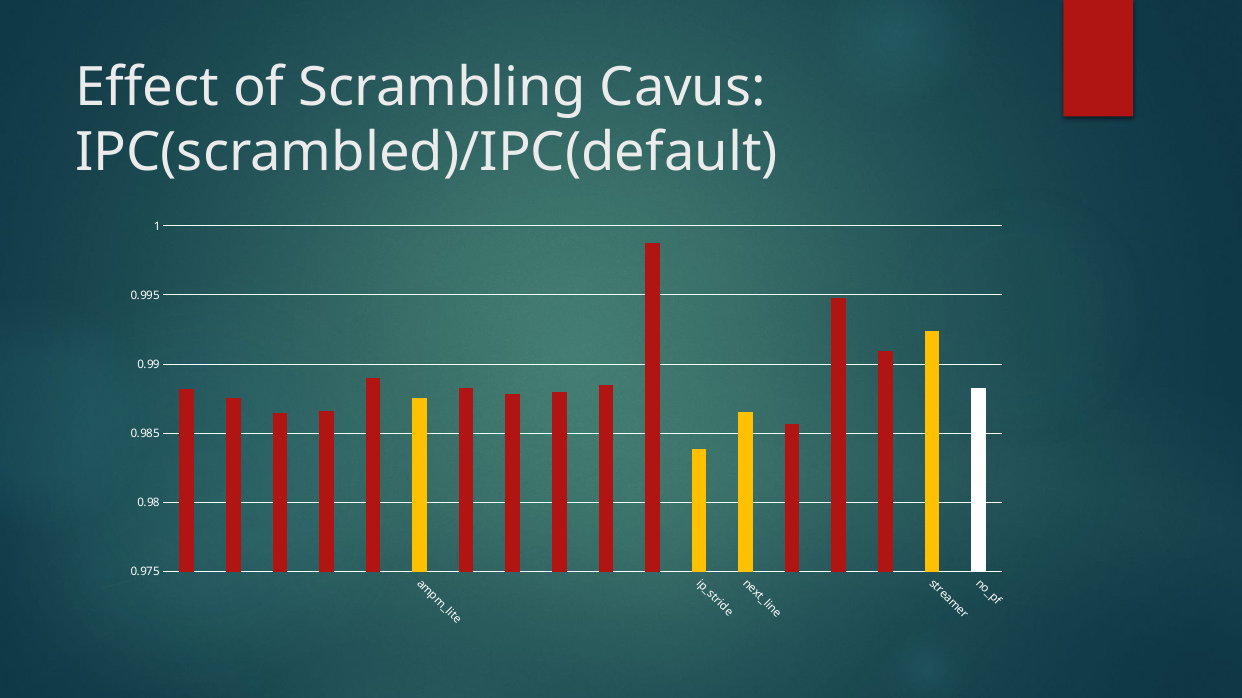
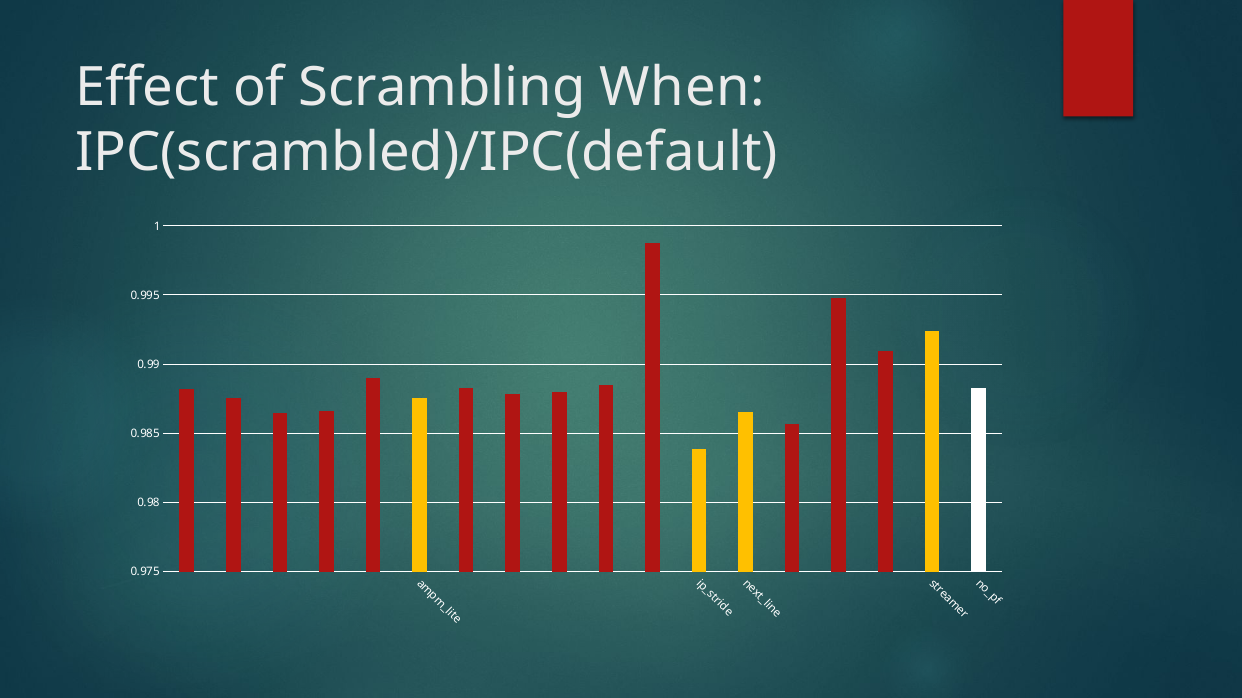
Cavus: Cavus -> When (682, 87)
